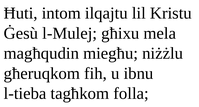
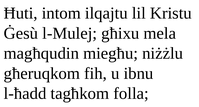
l-tieba: l-tieba -> l-ħadd (25, 94)
